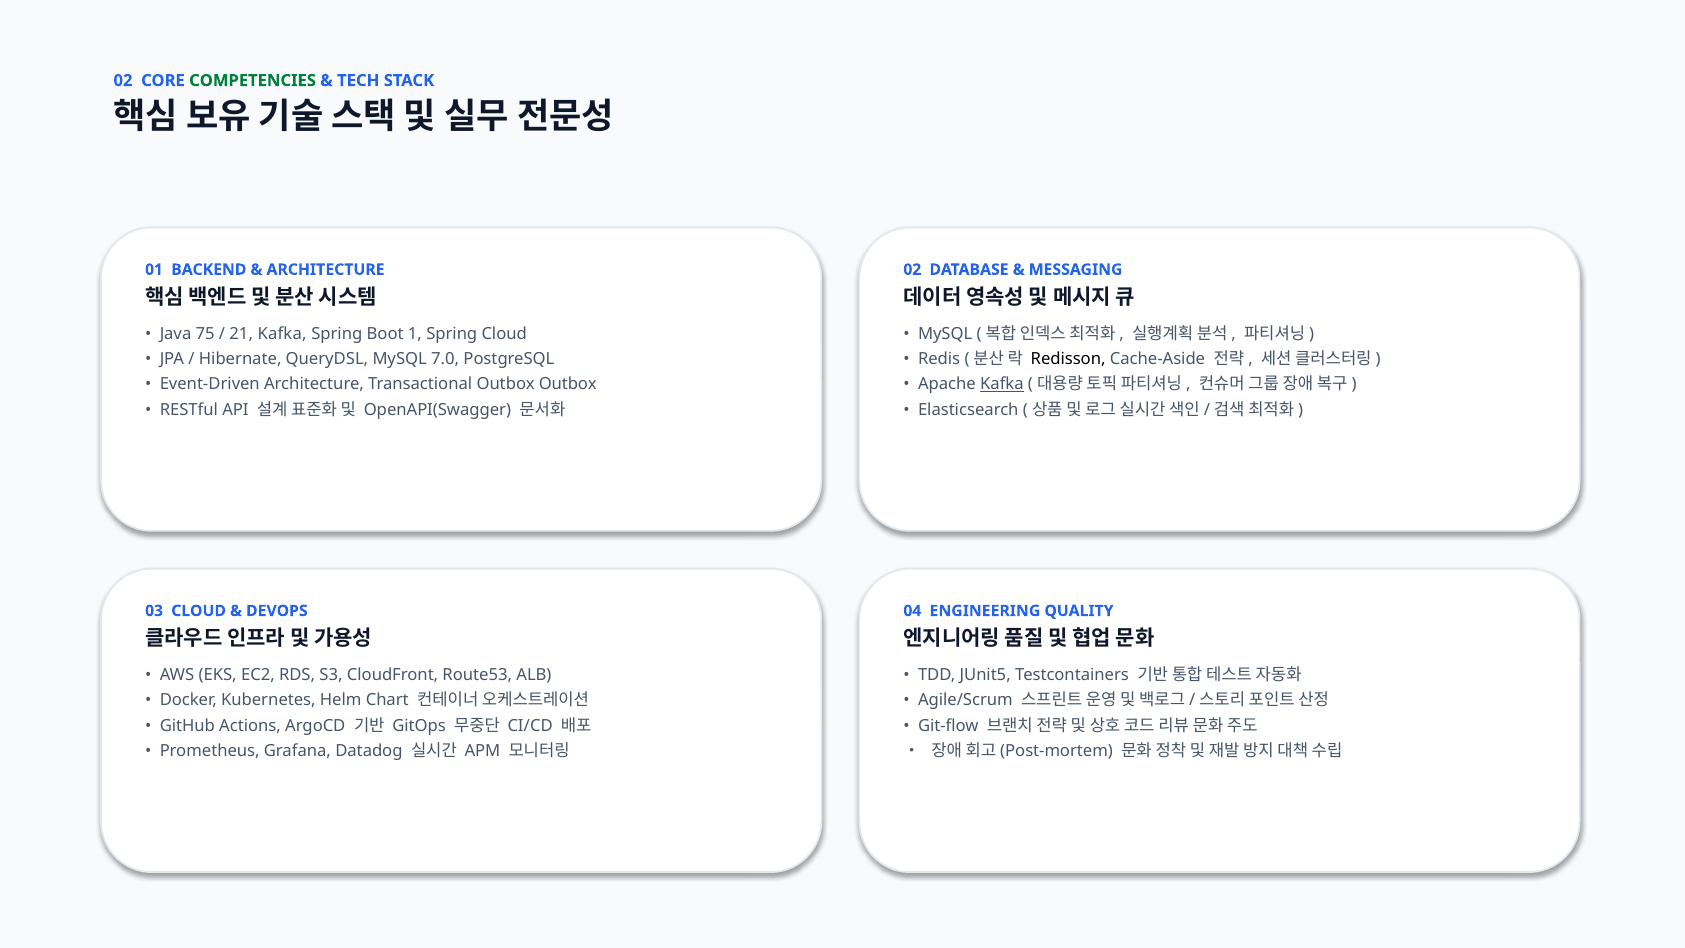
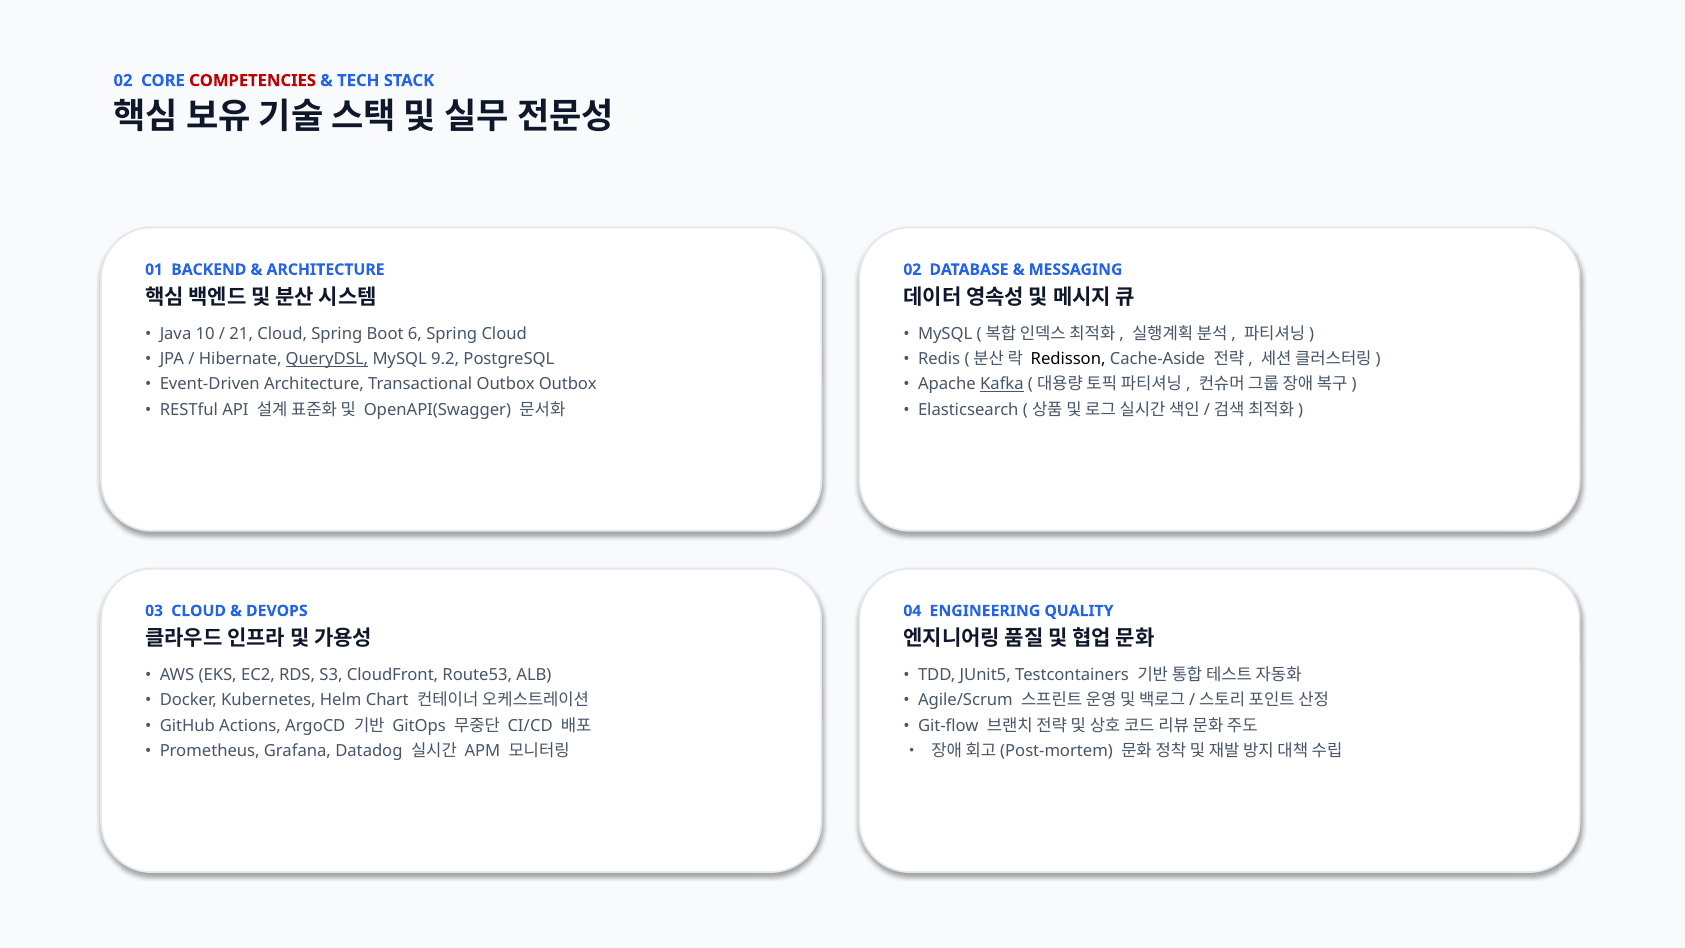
COMPETENCIES colour: green -> red (253, 81)
75: 75 -> 10 (205, 334)
21 Kafka: Kafka -> Cloud (282, 334)
1: 1 -> 6 (415, 334)
QueryDSL underline: none -> present (327, 359)
7.0: 7.0 -> 9.2 (445, 359)
